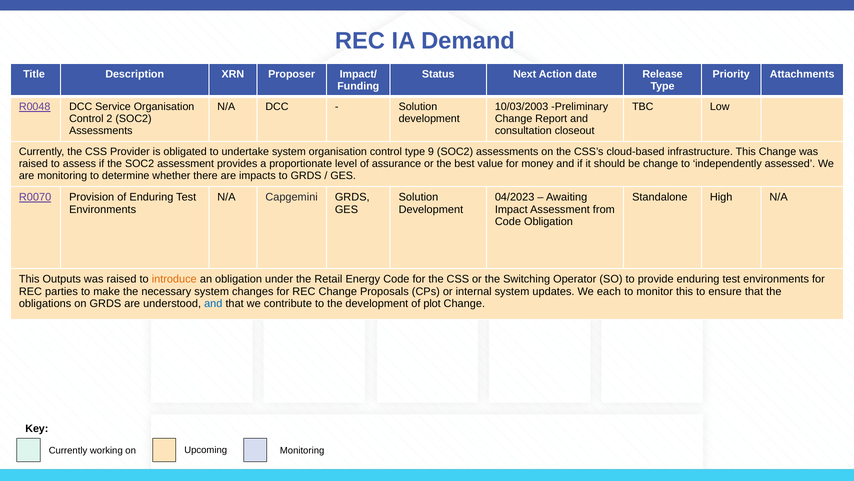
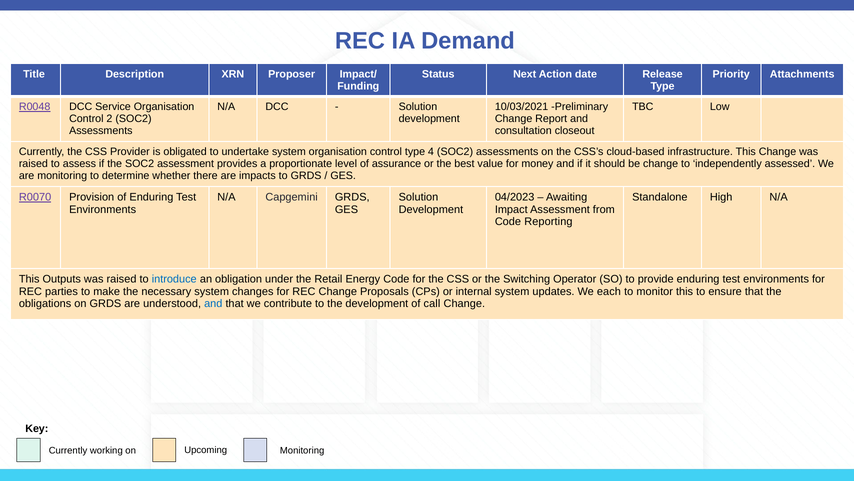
10/03/2003: 10/03/2003 -> 10/03/2021 (522, 107)
9: 9 -> 4 (431, 152)
Code Obligation: Obligation -> Reporting (548, 221)
introduce colour: orange -> blue (174, 279)
plot: plot -> call (432, 303)
